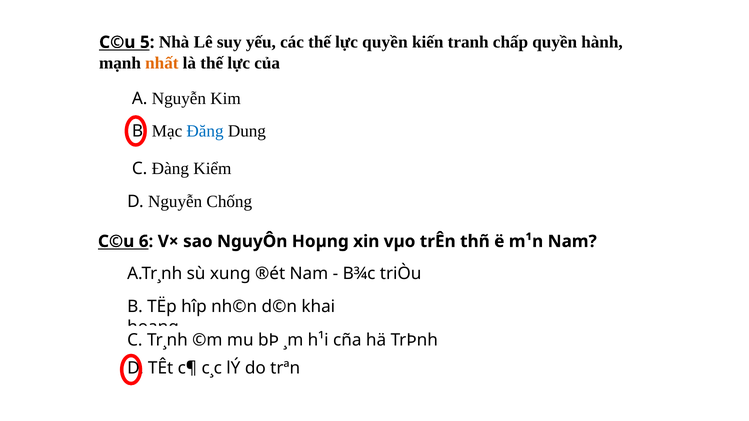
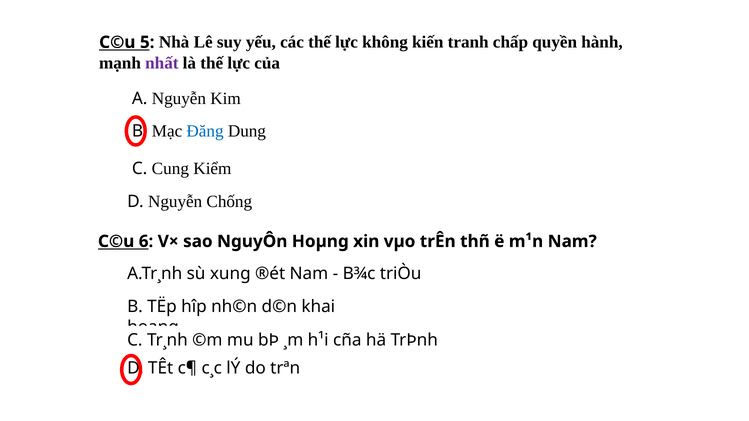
lực quyền: quyền -> không (385, 42)
nhất colour: orange -> purple (162, 63)
Đàng: Đàng -> Cung (170, 169)
